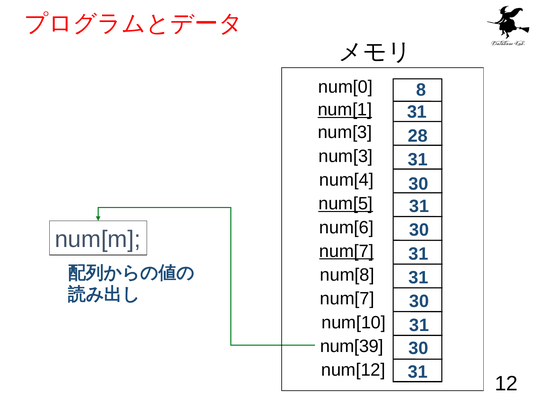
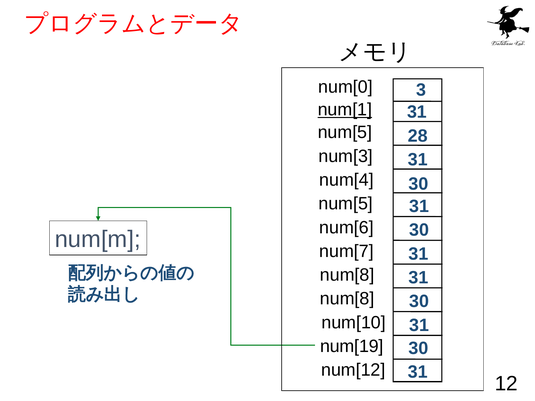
8: 8 -> 3 (421, 90)
num[3: num[3 -> num[5 (345, 133)
num[5 underline: present -> none (346, 204)
num[7 underline: present -> none (346, 251)
num[7: num[7 -> num[8 (347, 299)
num[39: num[39 -> num[19 (352, 347)
